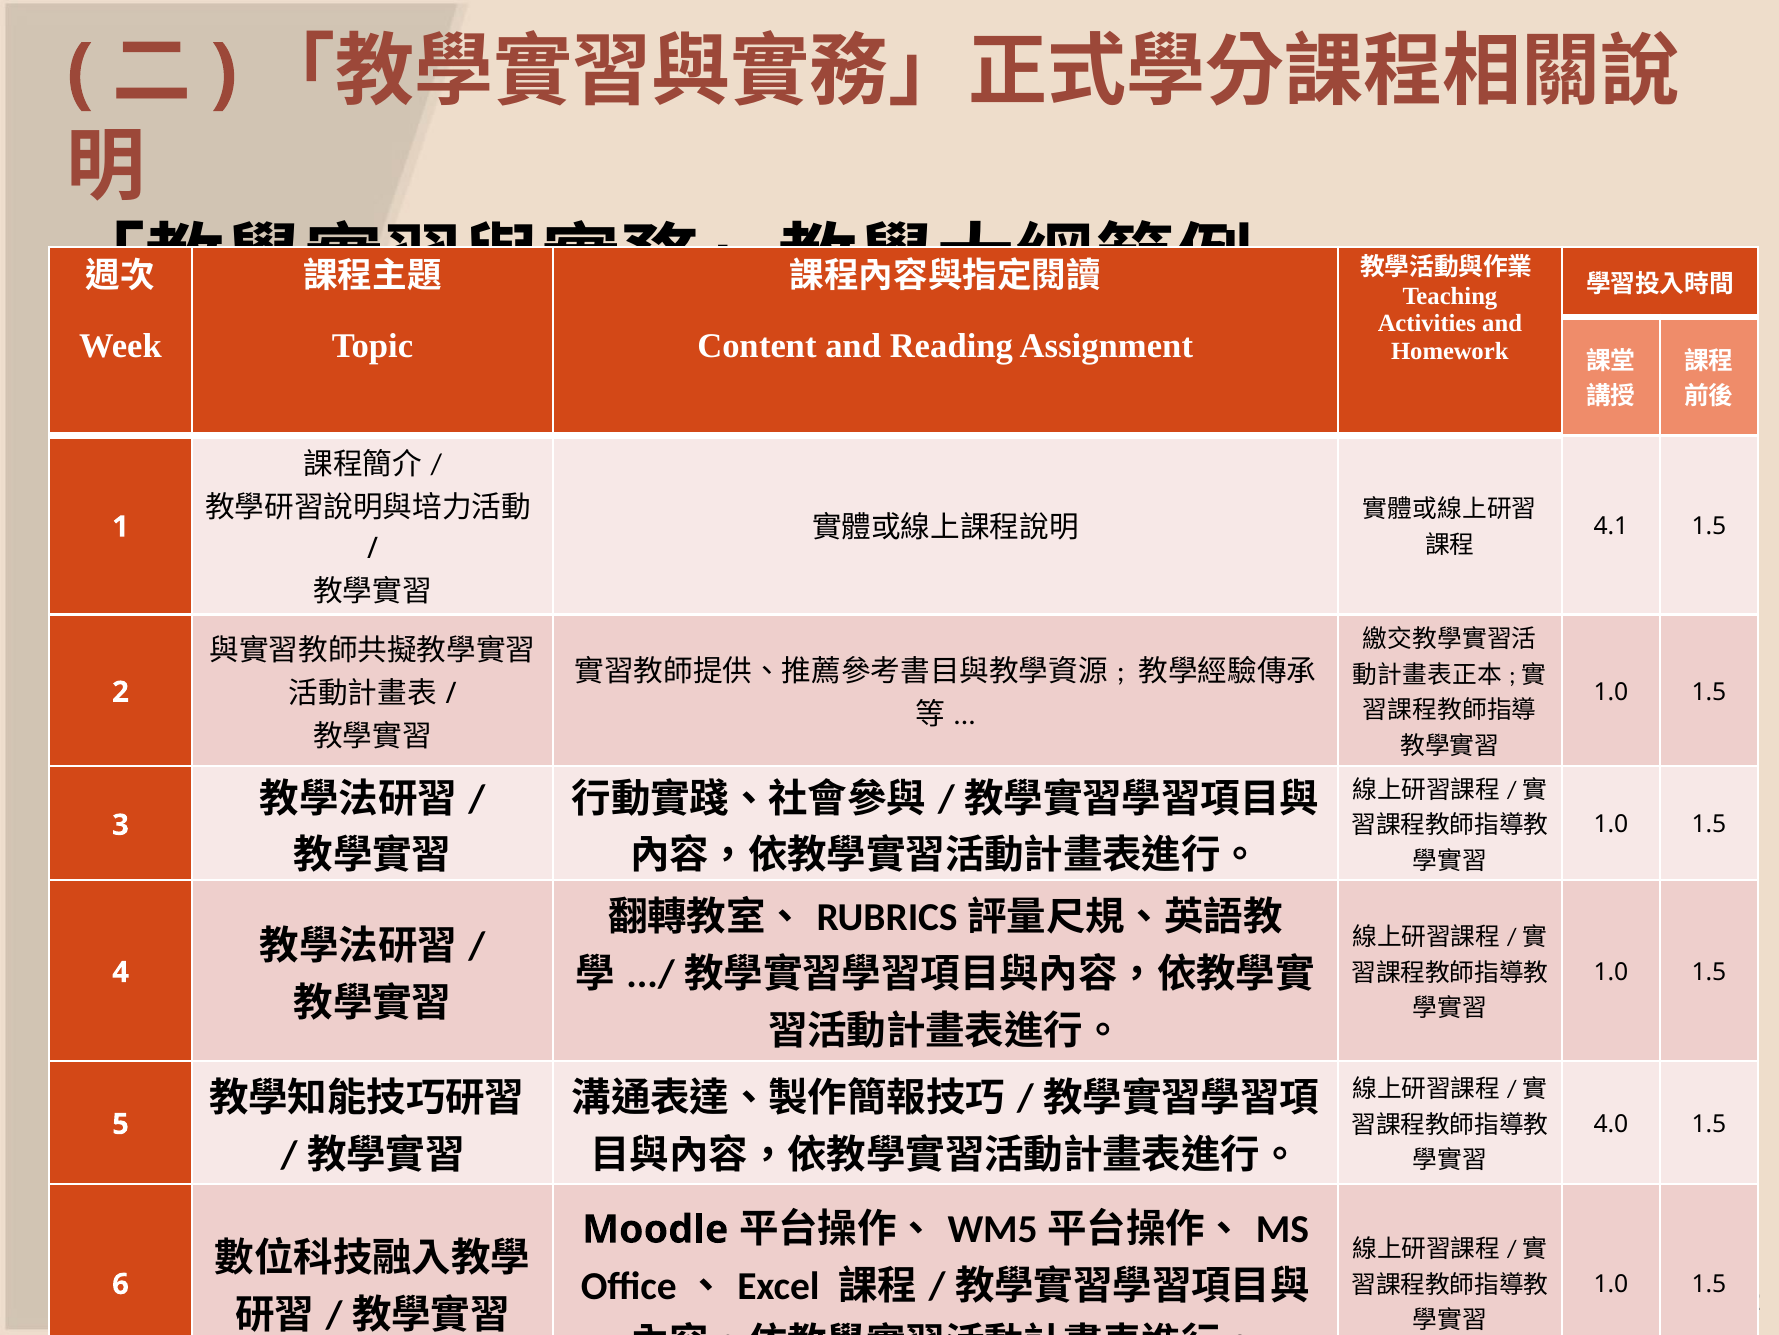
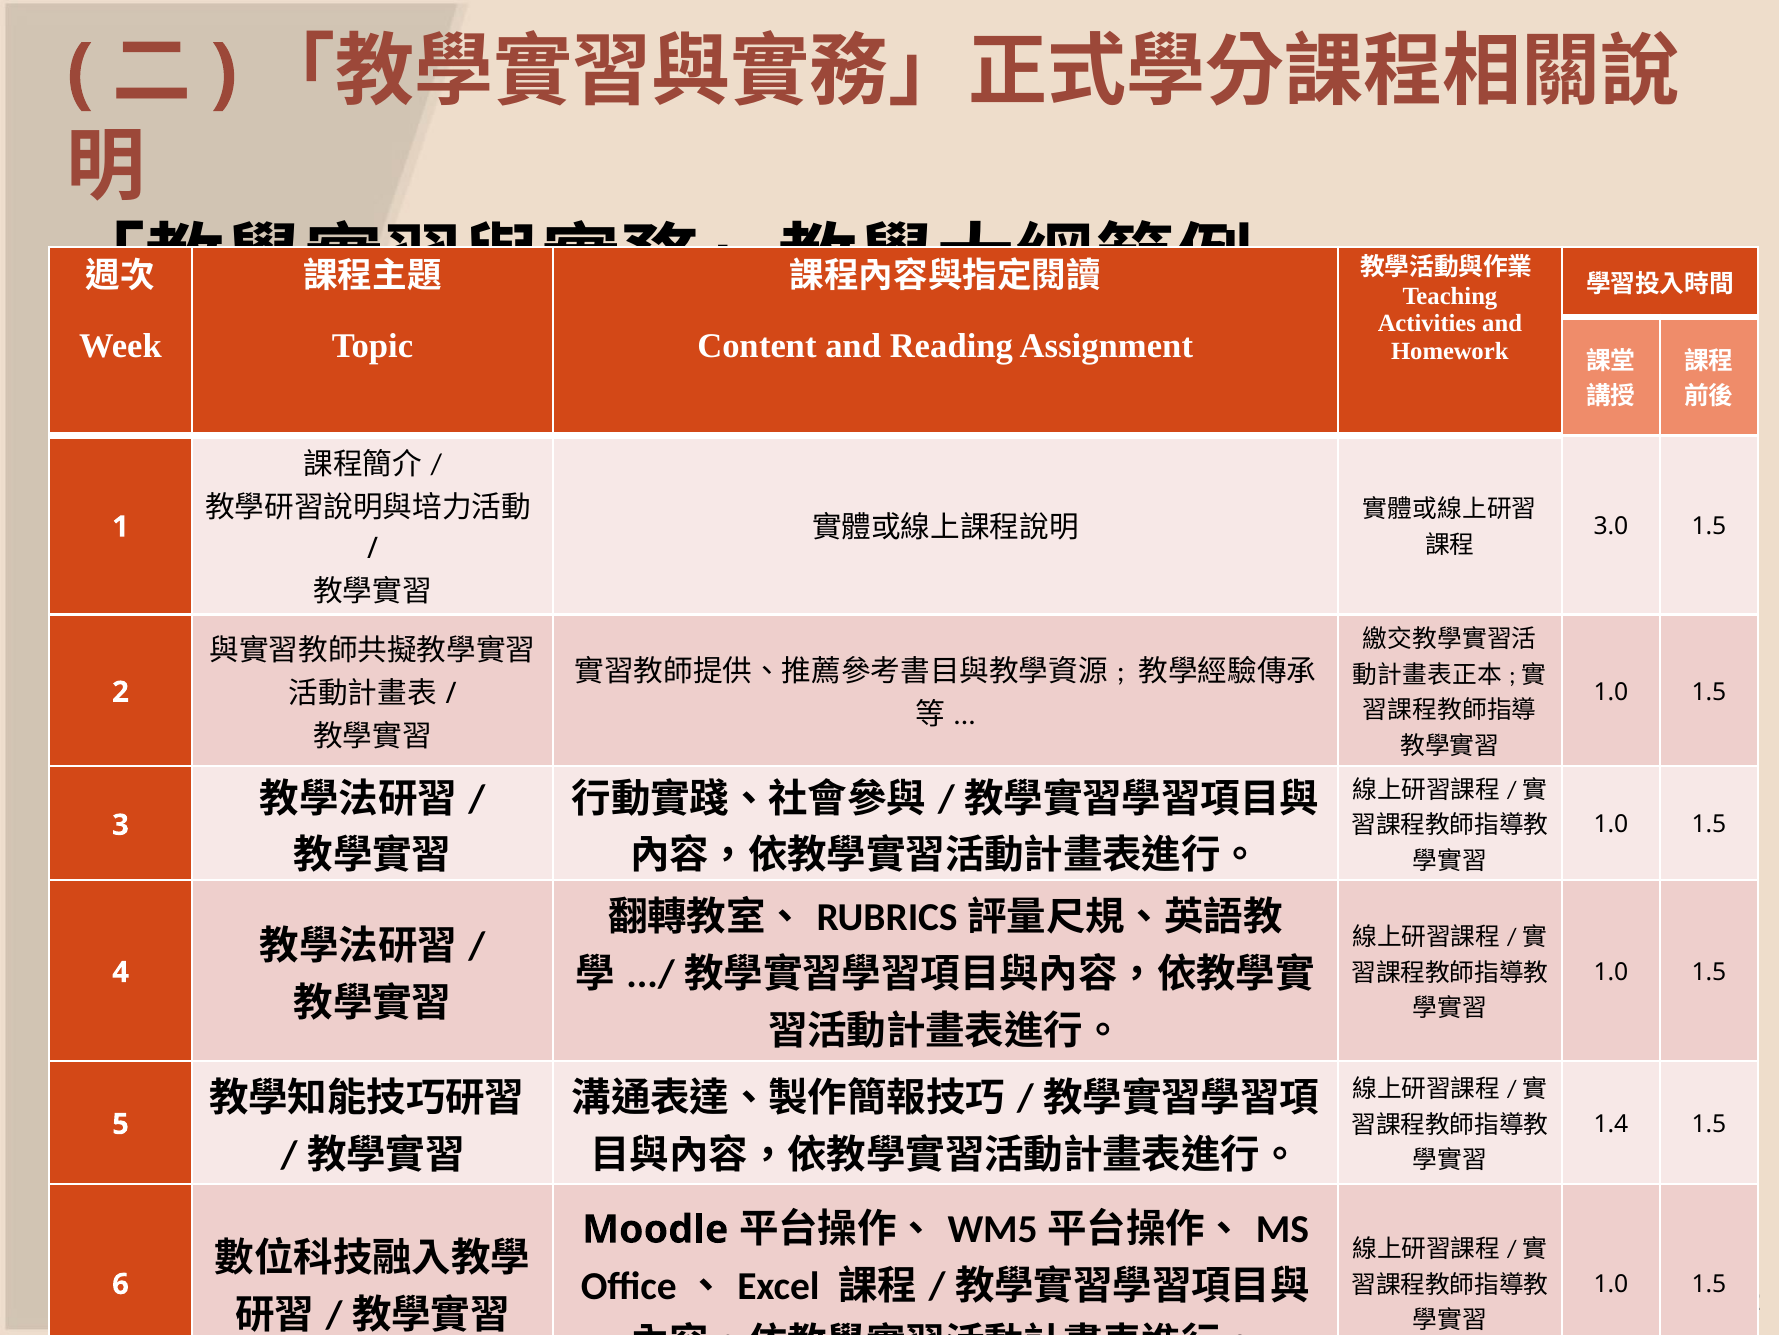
4.1: 4.1 -> 3.0 (1611, 526)
4.0: 4.0 -> 1.4 (1611, 1123)
